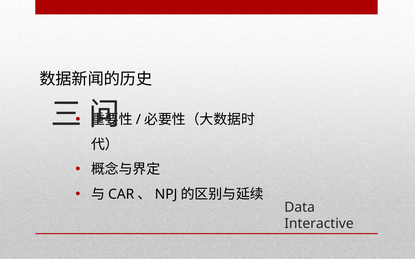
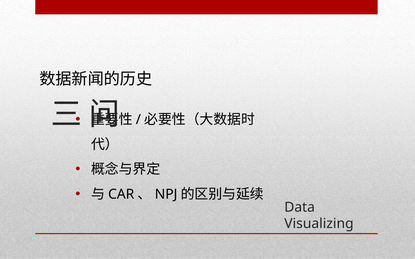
Interactive: Interactive -> Visualizing (319, 224)
